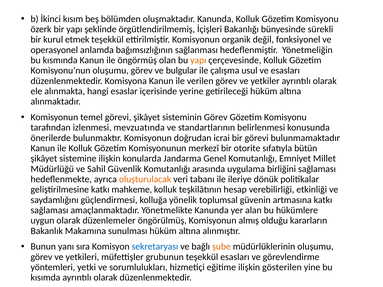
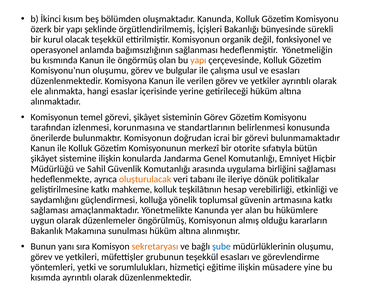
etmek: etmek -> olacak (77, 40)
mevzuatında: mevzuatında -> korunmasına (139, 128)
Millet: Millet -> Hiçbir (324, 159)
sekretaryası colour: blue -> orange (155, 247)
şube colour: orange -> blue (221, 247)
gösterilen: gösterilen -> müsadere (282, 267)
